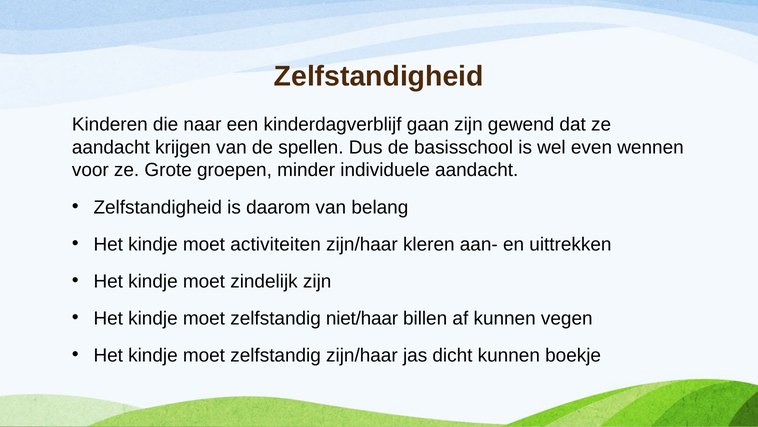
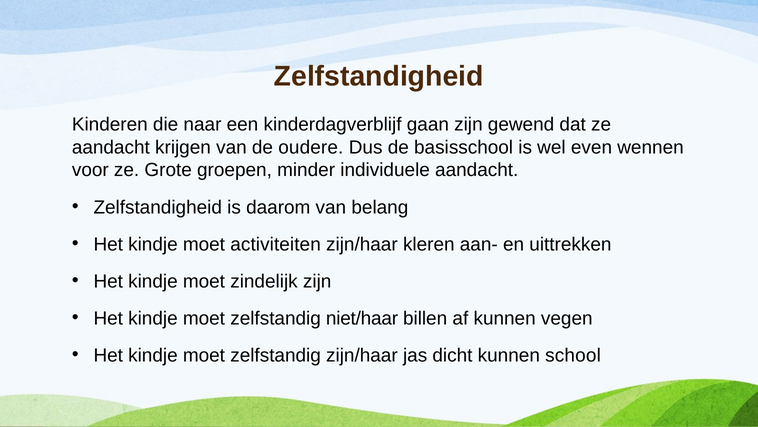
spellen: spellen -> oudere (311, 147)
boekje: boekje -> school (573, 355)
